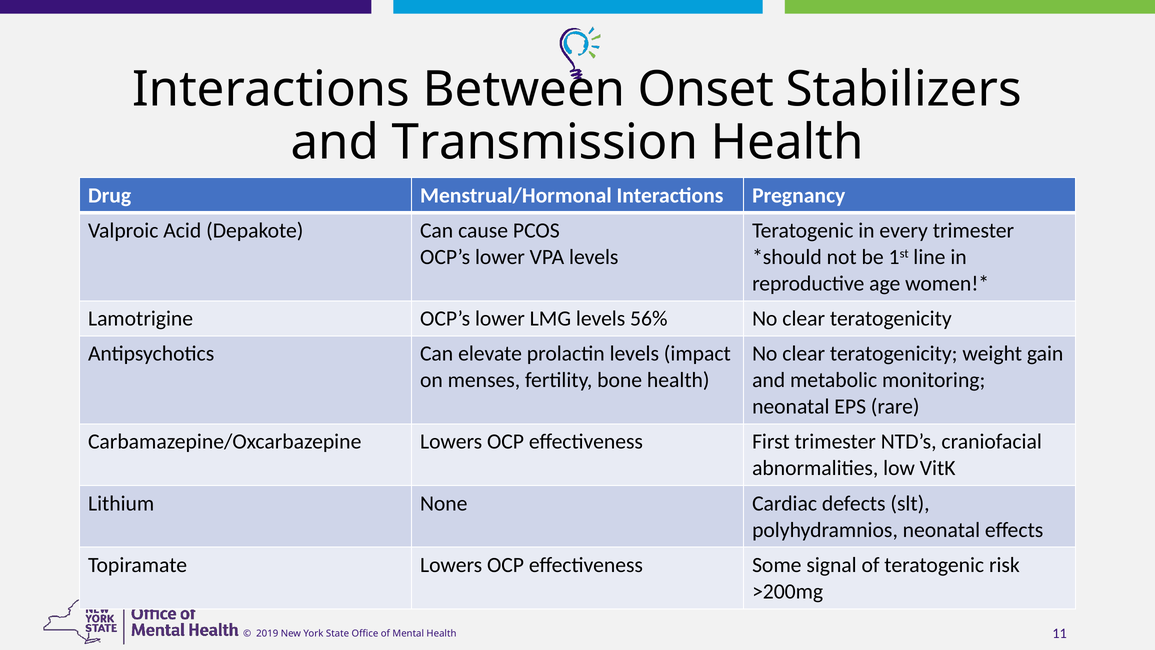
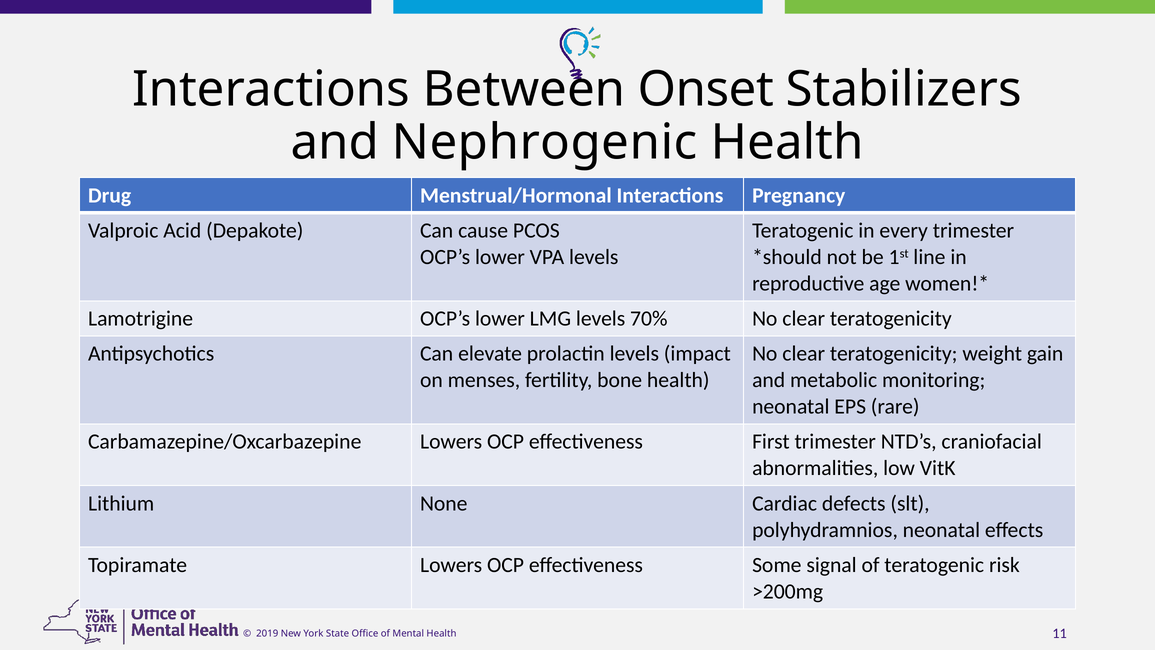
Transmission: Transmission -> Nephrogenic (545, 142)
56%: 56% -> 70% (649, 319)
